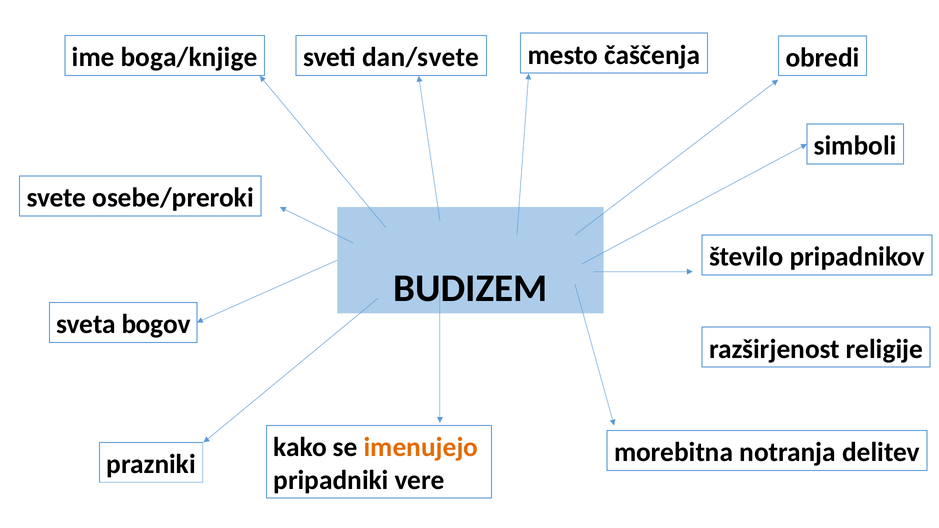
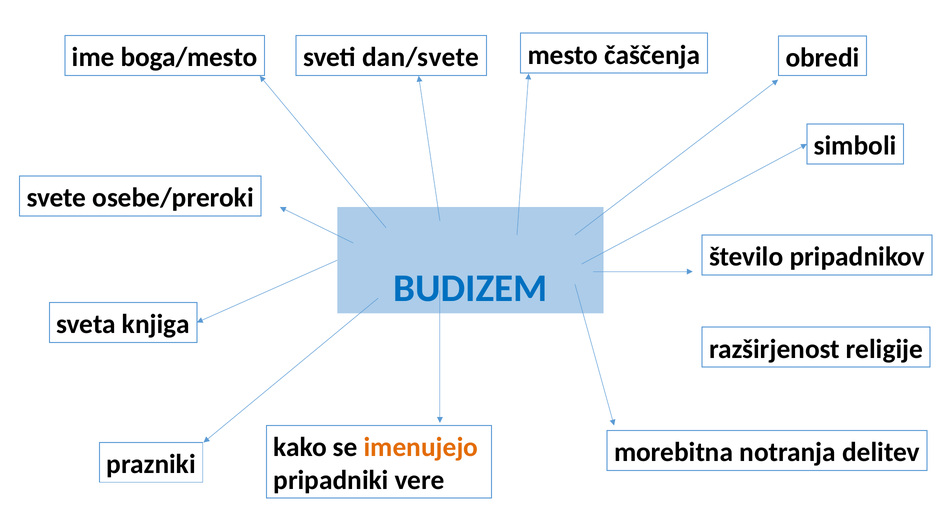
boga/knjige: boga/knjige -> boga/mesto (189, 57)
BUDIZEM colour: black -> blue (470, 288)
bogov: bogov -> knjiga (156, 324)
